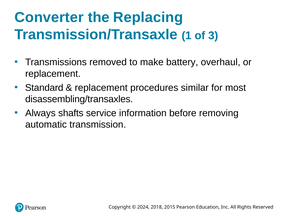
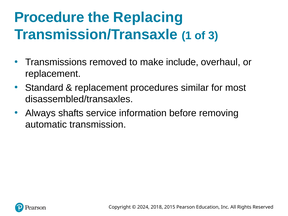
Converter: Converter -> Procedure (49, 17)
battery: battery -> include (182, 62)
disassembling/transaxles: disassembling/transaxles -> disassembled/transaxles (79, 99)
